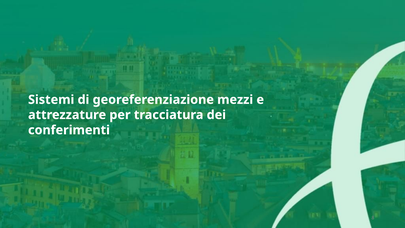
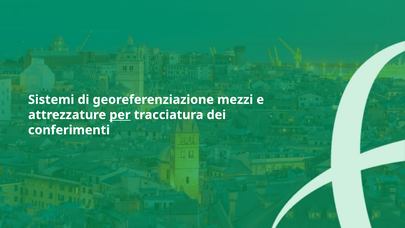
per underline: none -> present (120, 115)
